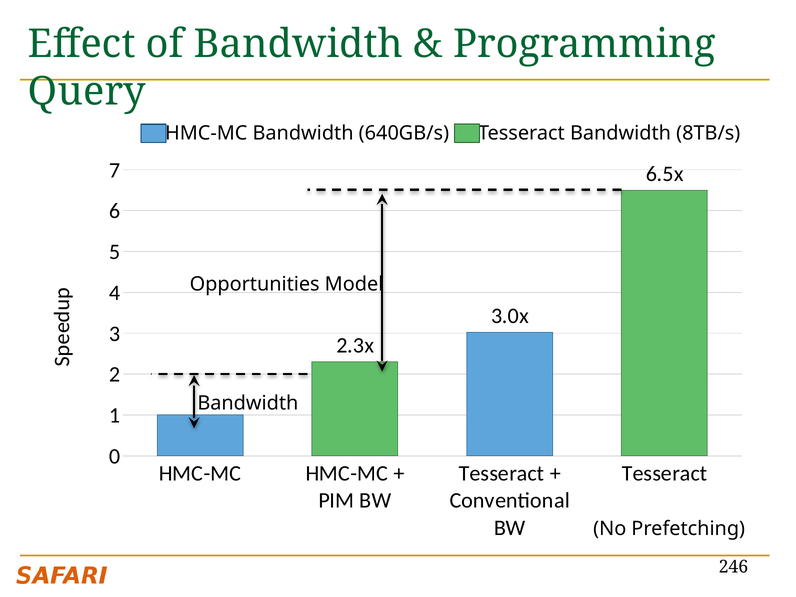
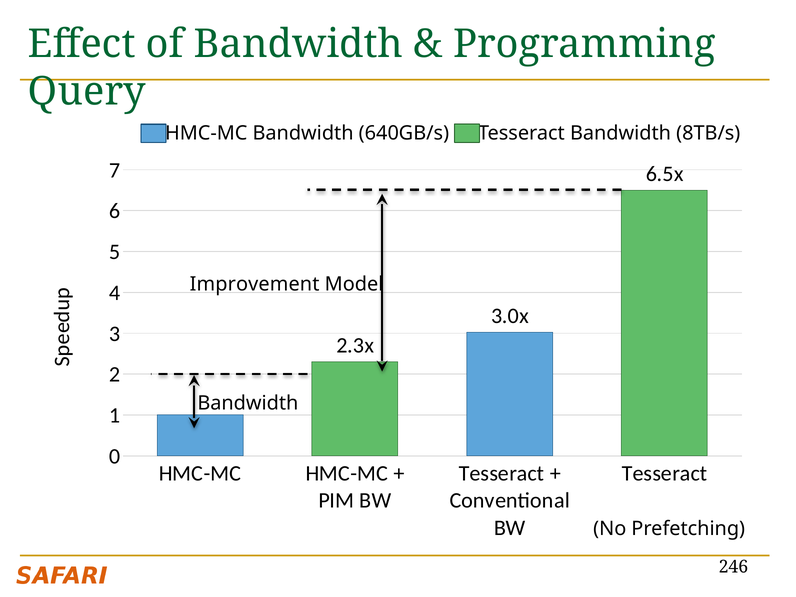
Opportunities: Opportunities -> Improvement (255, 284)
